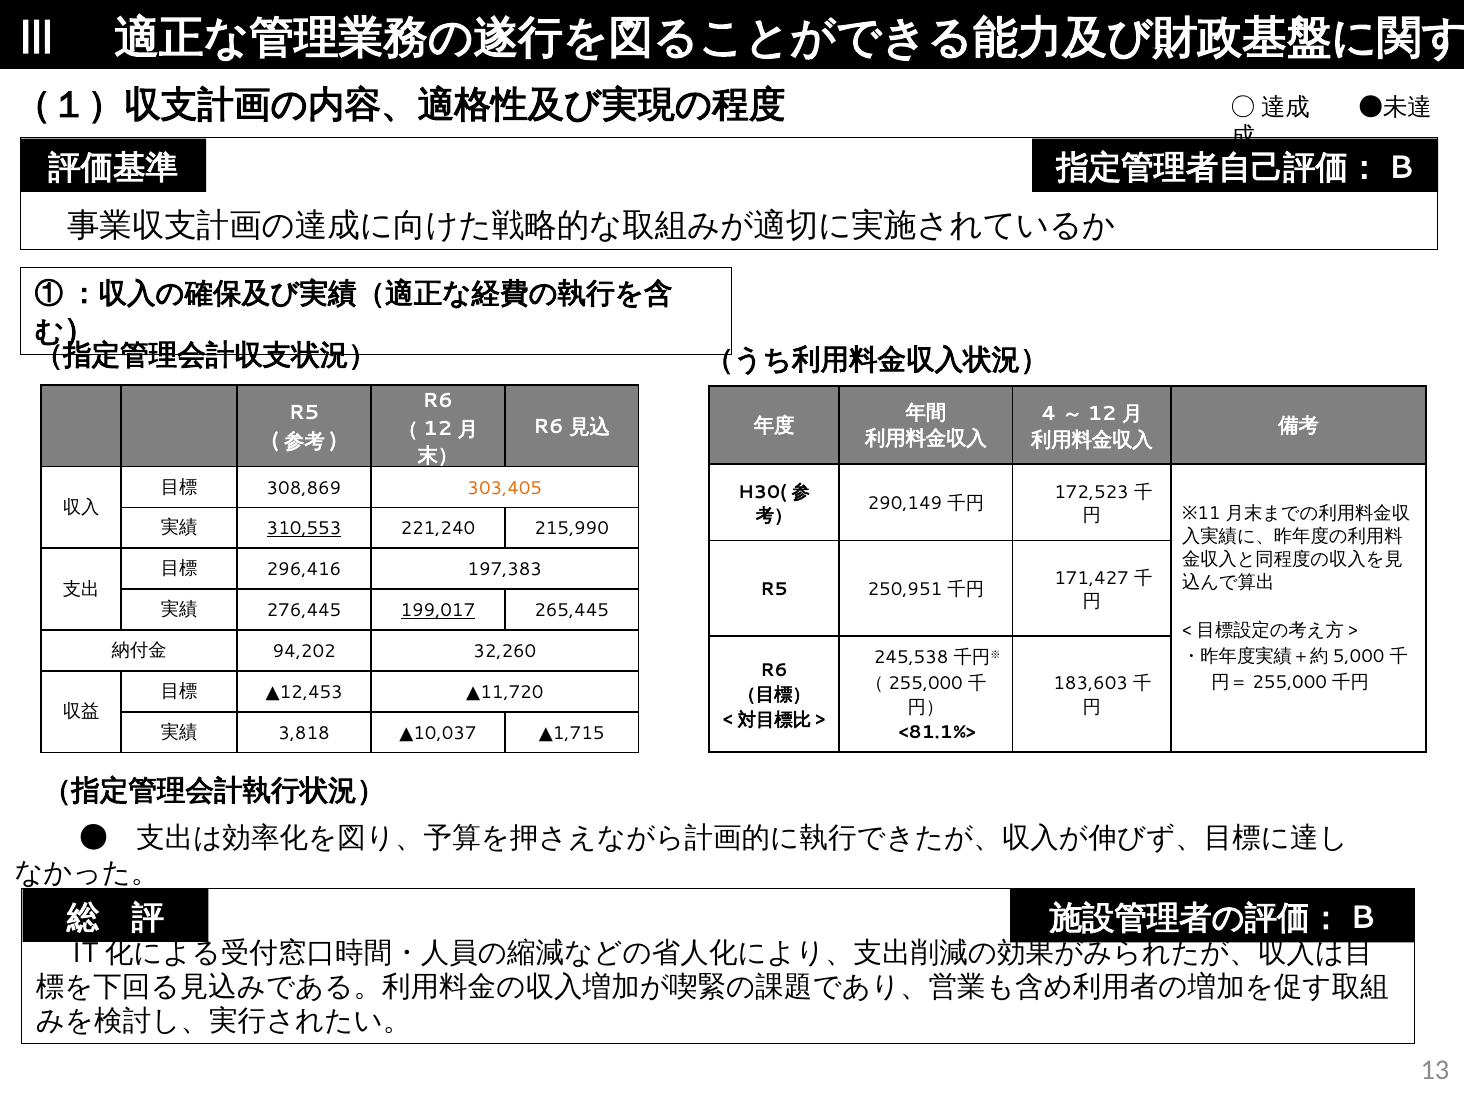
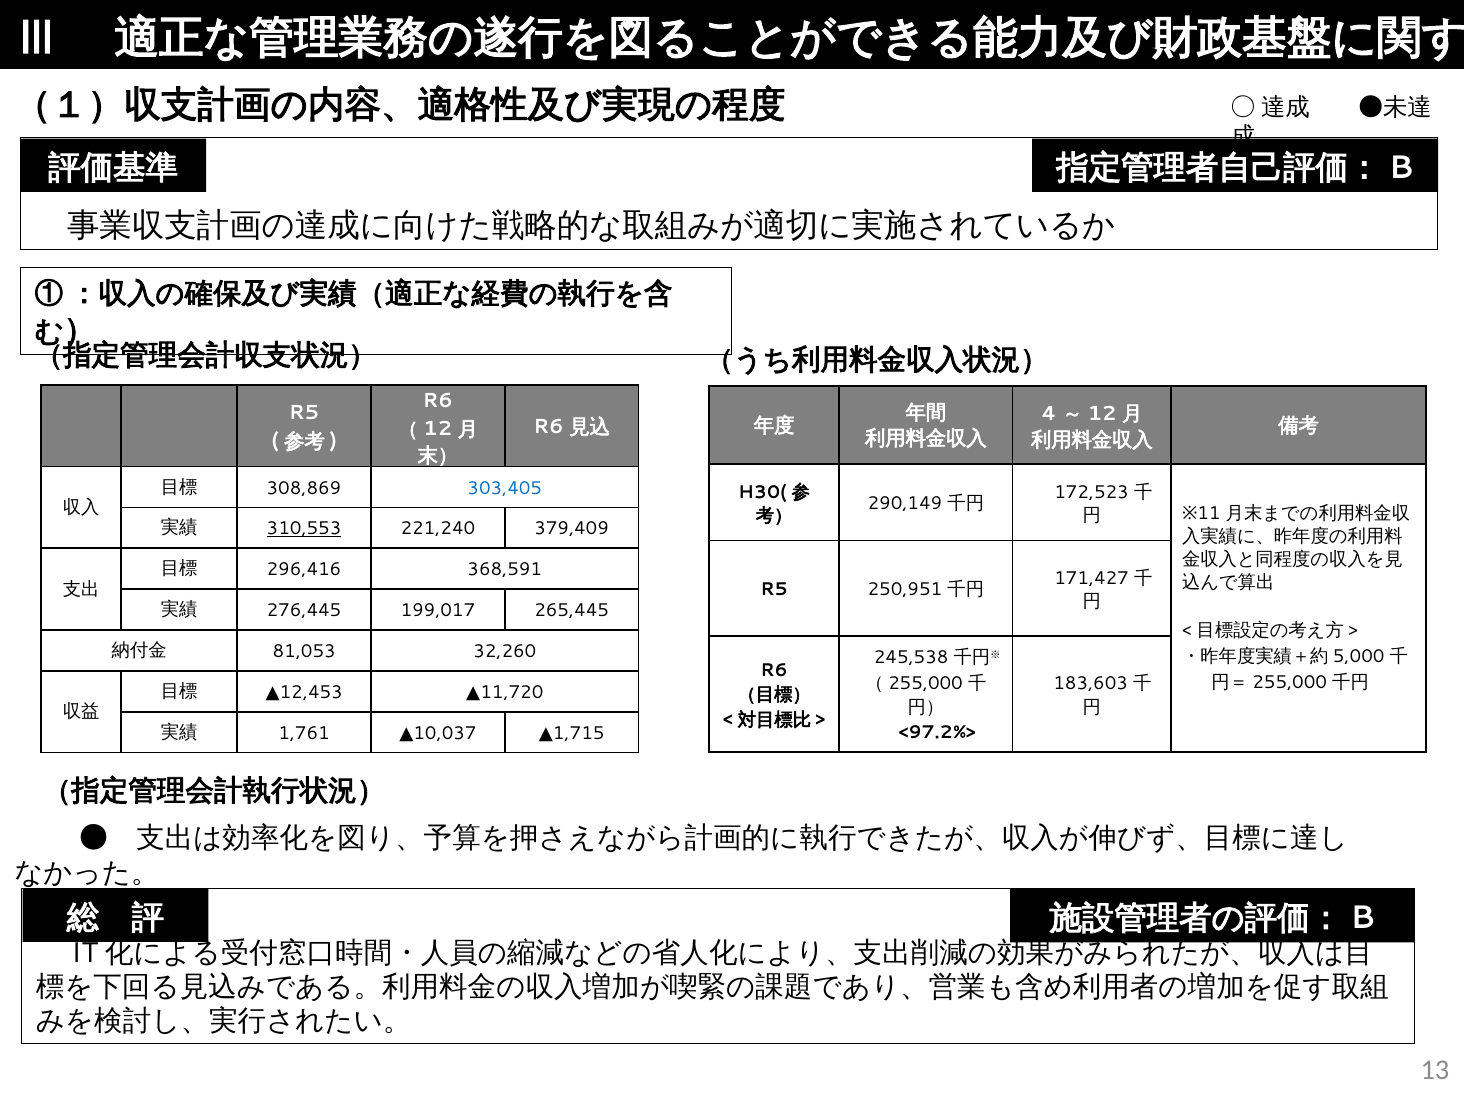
303,405 colour: orange -> blue (505, 488)
215,990: 215,990 -> 379,409 (572, 529)
197,383: 197,383 -> 368,591 (505, 570)
199,017 underline: present -> none (438, 610)
94,202: 94,202 -> 81,053 (304, 651)
3,818: 3,818 -> 1,761 (304, 733)
<81.1%>: <81.1%> -> <97.2%> (937, 733)
